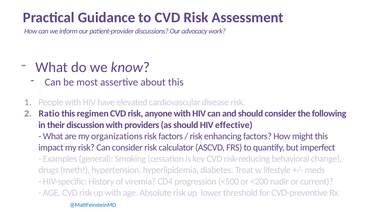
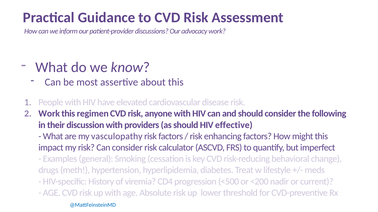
Ratio: Ratio -> Work (49, 114)
organizations: organizations -> vasculopathy (117, 137)
